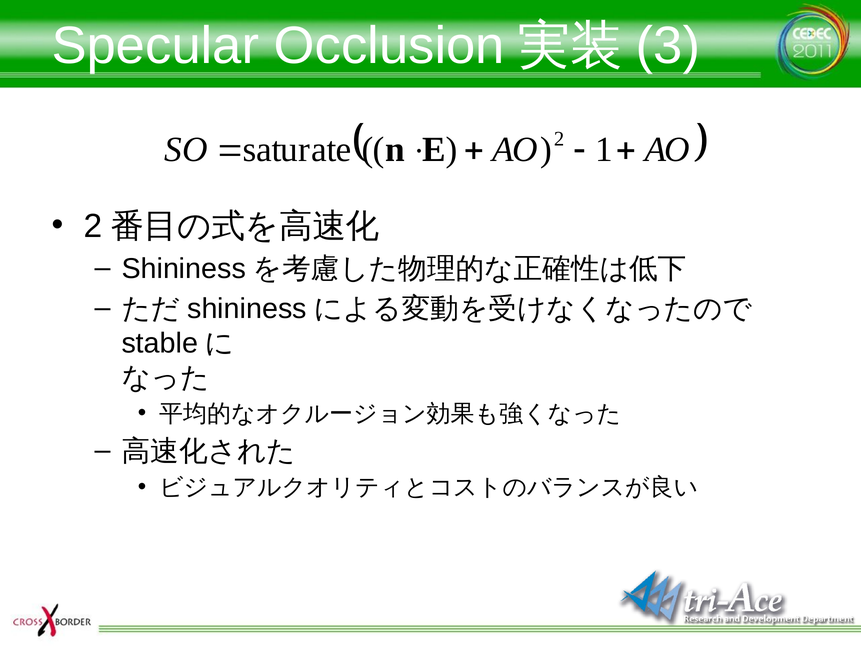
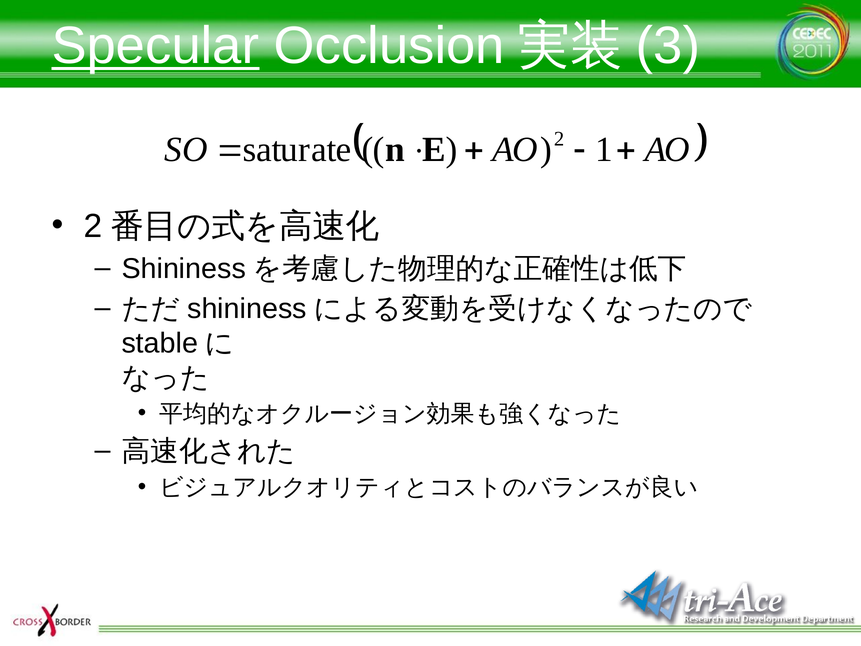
Specular underline: none -> present (155, 46)
